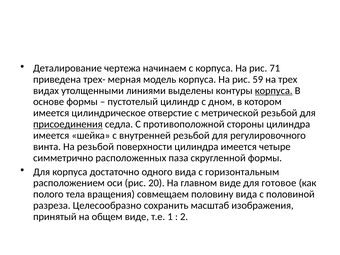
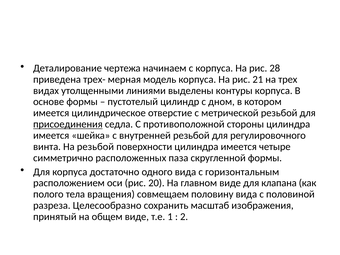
71: 71 -> 28 (275, 68)
59: 59 -> 21 (258, 79)
корпуса underline: present -> none (274, 91)
готовое: готовое -> клапана (279, 183)
